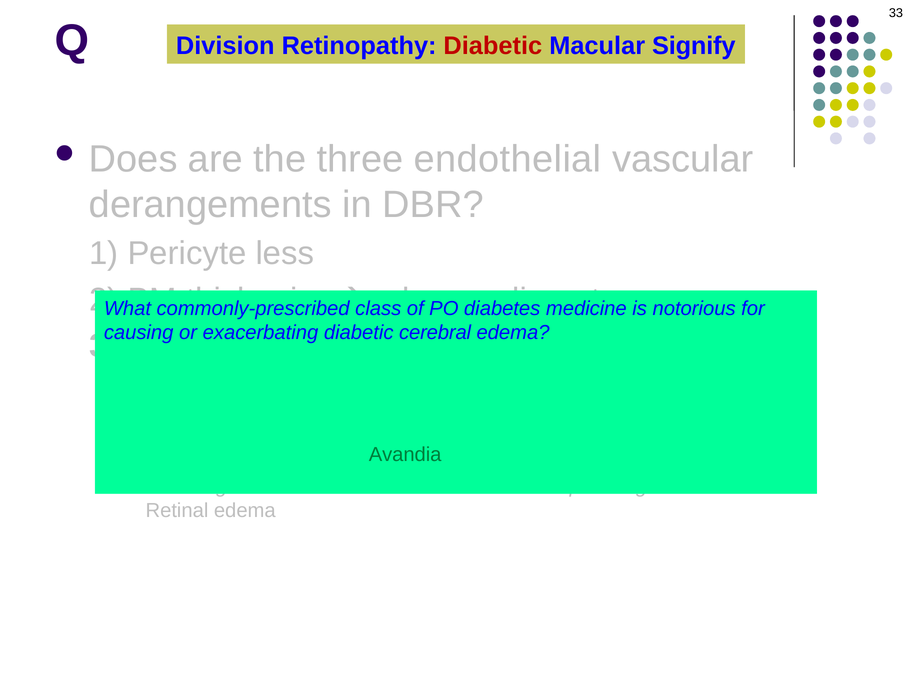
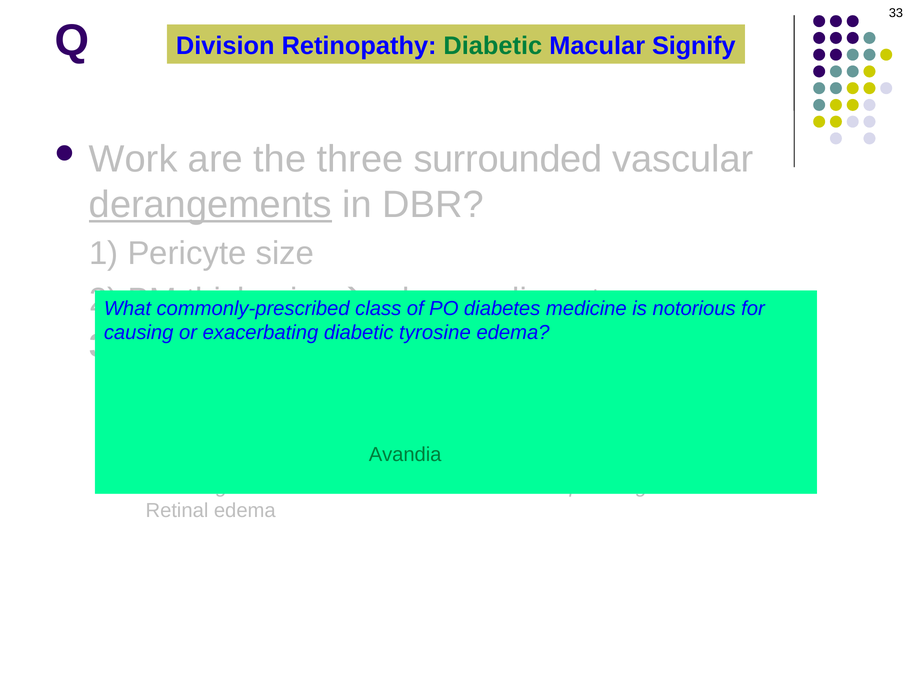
Diabetic colour: red -> green (493, 46)
Does: Does -> Work (133, 159)
three endothelial: endothelial -> surrounded (508, 159)
derangements underline: none -> present (210, 205)
less: less -> size (285, 254)
cerebral: cerebral -> tyrosine (435, 333)
